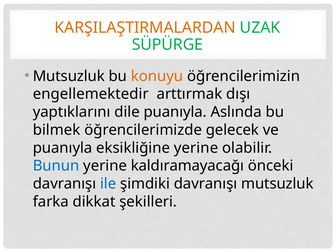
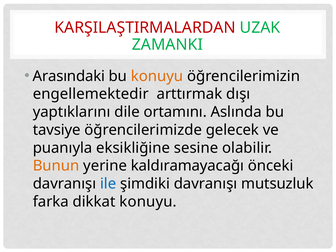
KARŞILAŞTIRMALARDAN colour: orange -> red (145, 28)
SÜPÜRGE: SÜPÜRGE -> ZAMANKI (167, 45)
Mutsuzluk: Mutsuzluk -> Arasındaki (69, 76)
dile puanıyla: puanıyla -> ortamını (175, 112)
bilmek: bilmek -> tavsiye (57, 130)
eksikliğine yerine: yerine -> sesine (196, 148)
Bunun colour: blue -> orange (56, 166)
dikkat şekilleri: şekilleri -> konuyu (148, 202)
